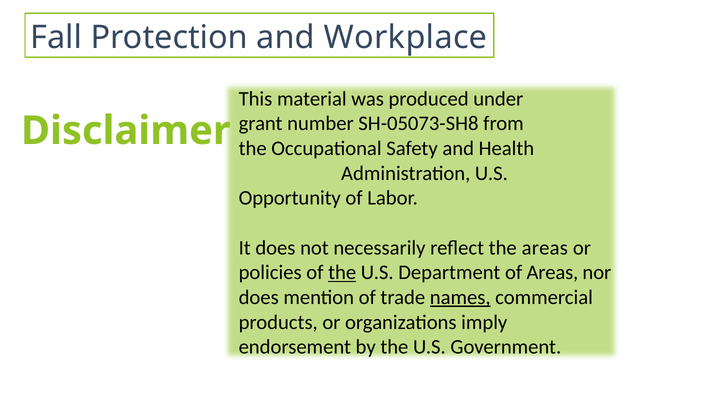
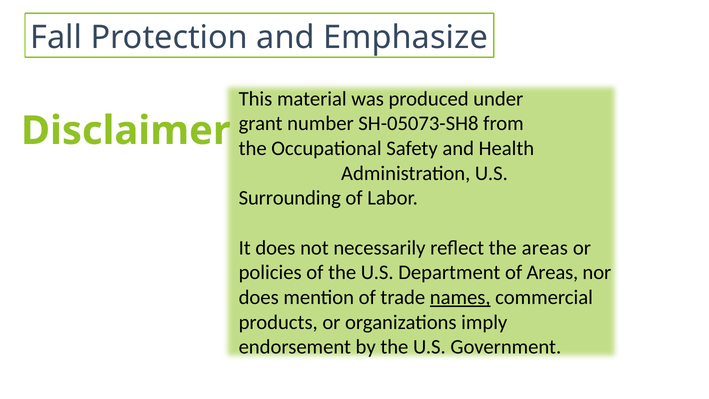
Workplace: Workplace -> Emphasize (406, 37)
Opportunity: Opportunity -> Surrounding (290, 198)
the underline: present -> none (342, 272)
